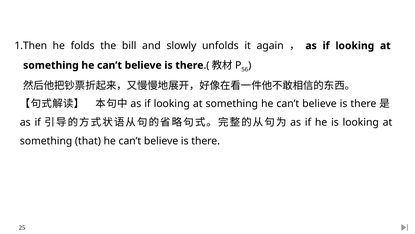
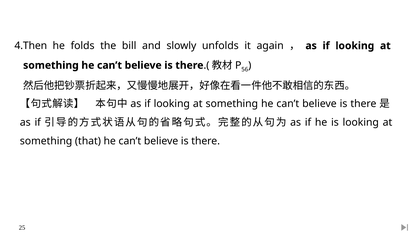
1.Then: 1.Then -> 4.Then (31, 46)
